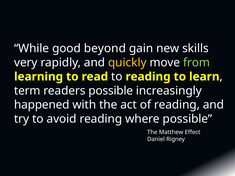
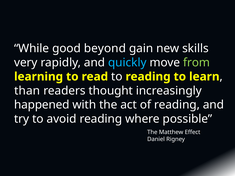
quickly colour: yellow -> light blue (127, 63)
term: term -> than (27, 91)
readers possible: possible -> thought (111, 91)
